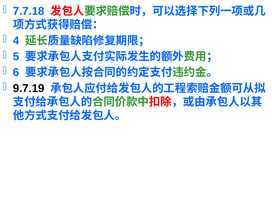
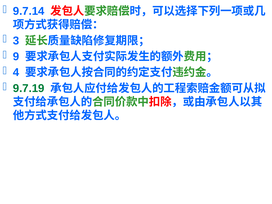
7.7.18: 7.7.18 -> 9.7.14 (29, 11)
4: 4 -> 3 (16, 41)
5: 5 -> 9 (16, 57)
6: 6 -> 4 (16, 72)
9.7.19 colour: black -> green (29, 88)
